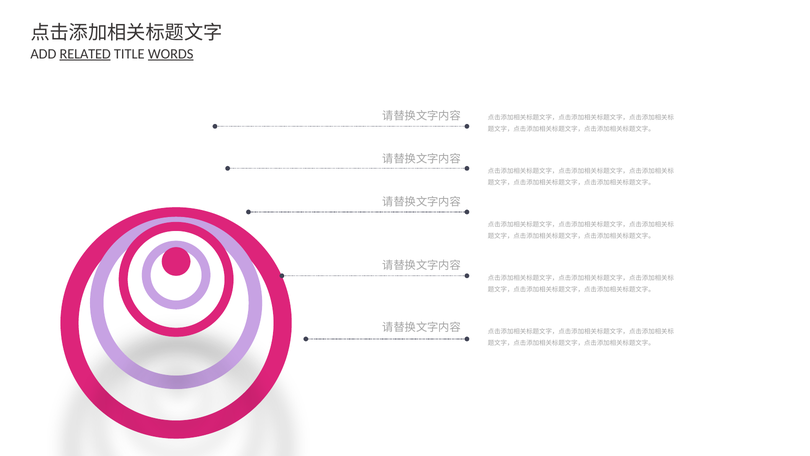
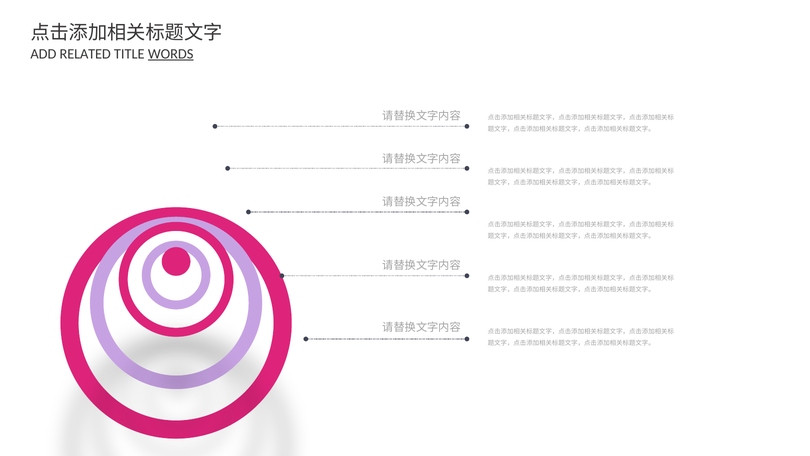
RELATED underline: present -> none (85, 54)
